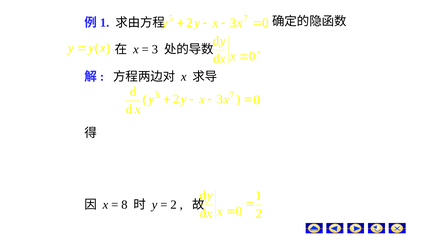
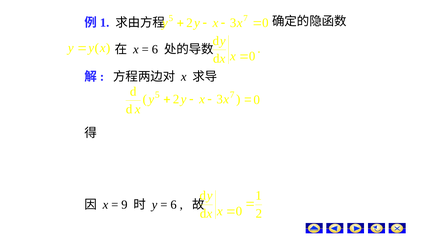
3: 3 -> 6 (155, 49)
8: 8 -> 9 (124, 204)
2: 2 -> 6 (174, 204)
